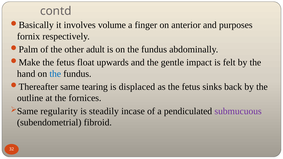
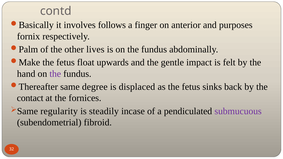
volume: volume -> follows (112, 25)
adult: adult -> lives (95, 49)
the colour: blue -> purple (55, 74)
tearing: tearing -> degree (95, 87)
outline: outline -> contact (30, 98)
